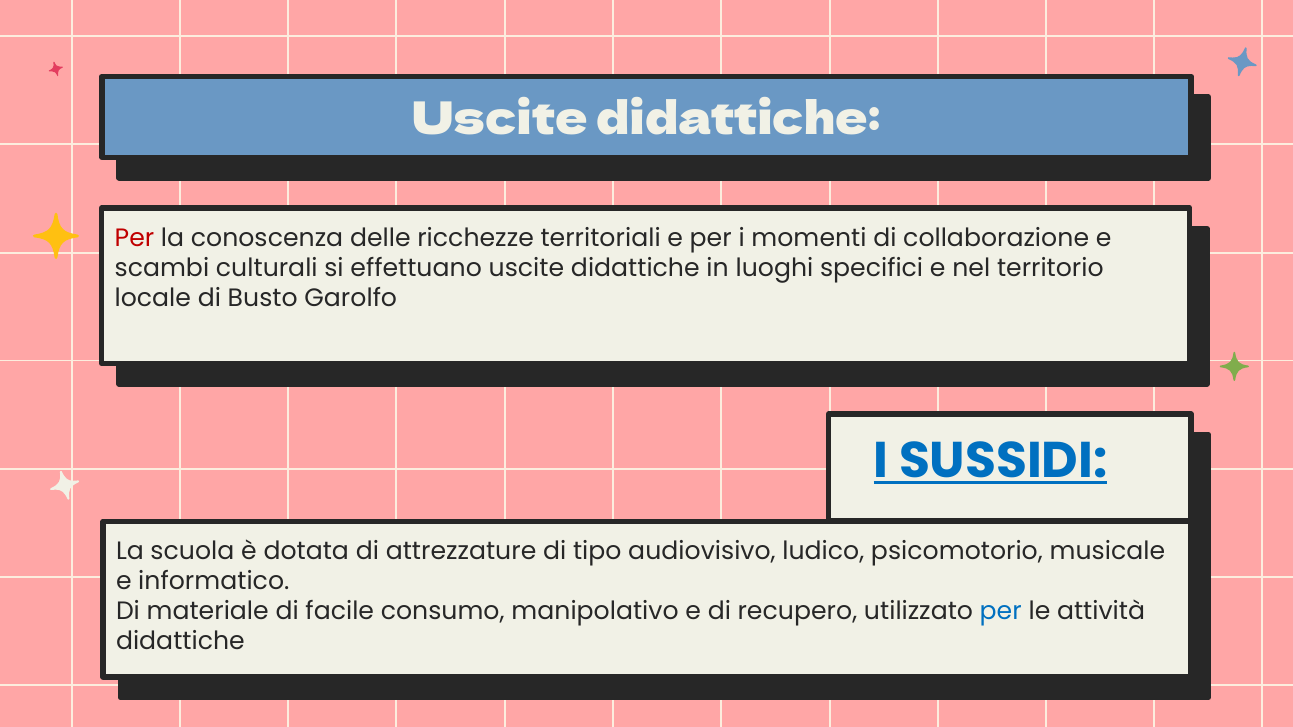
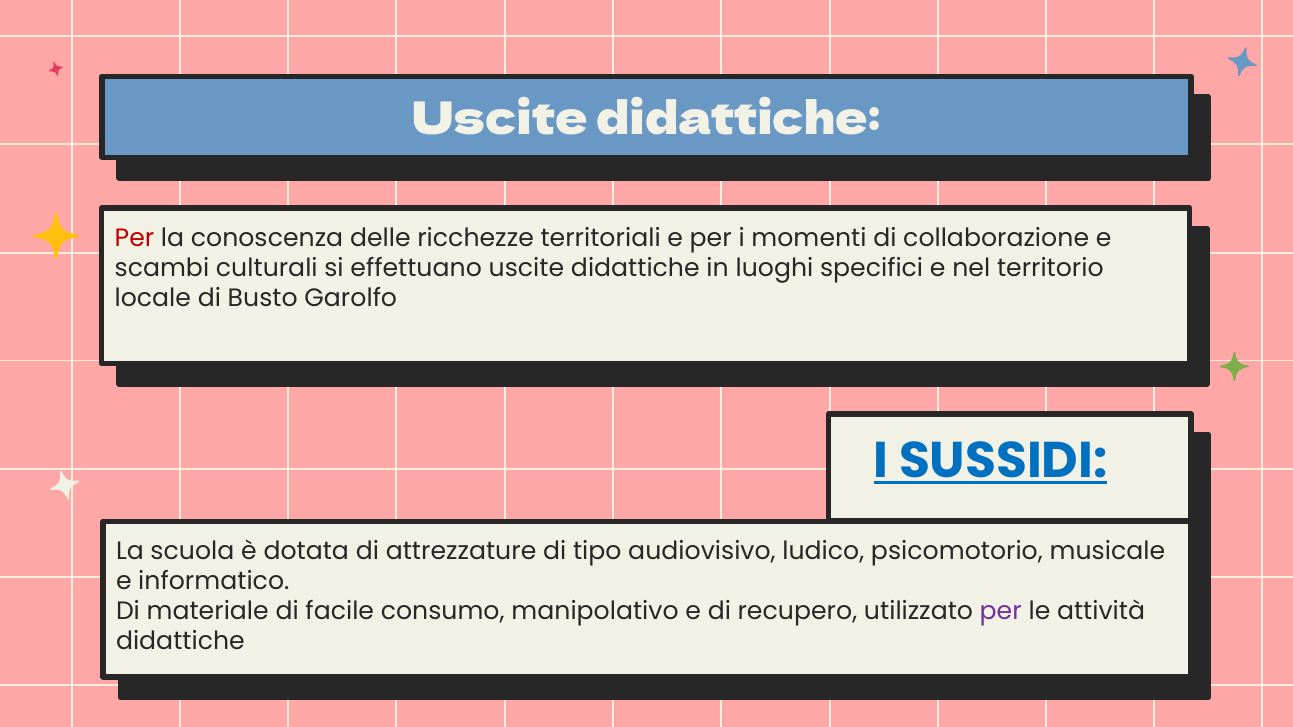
per colour: blue -> purple (1001, 612)
